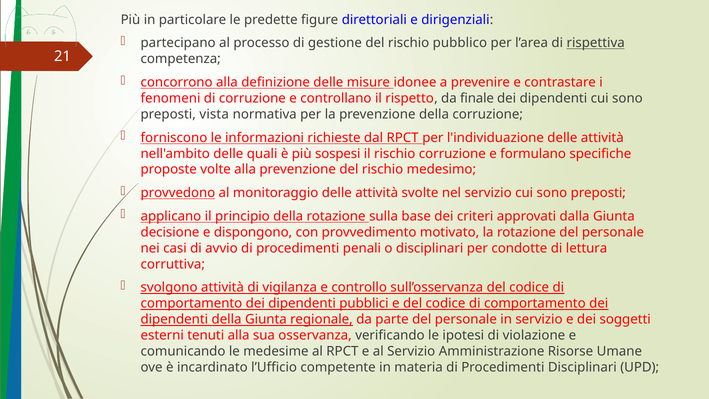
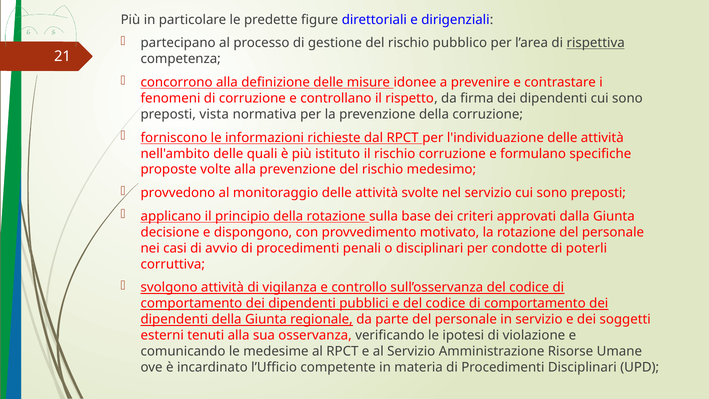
finale: finale -> firma (477, 98)
sospesi: sospesi -> istituto (338, 154)
provvedono underline: present -> none (178, 193)
lettura: lettura -> poterli (587, 248)
